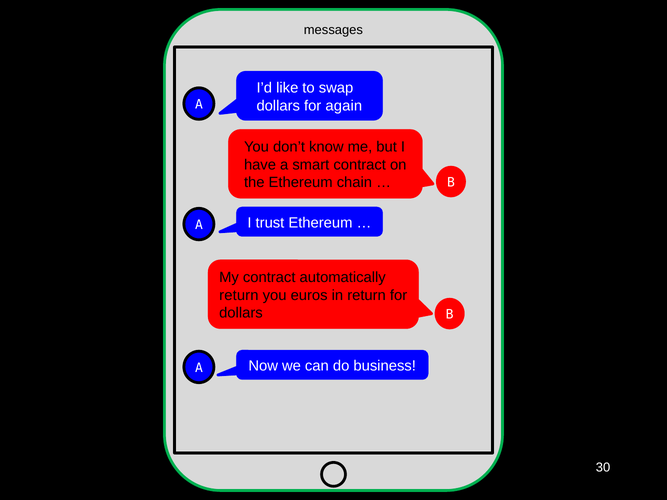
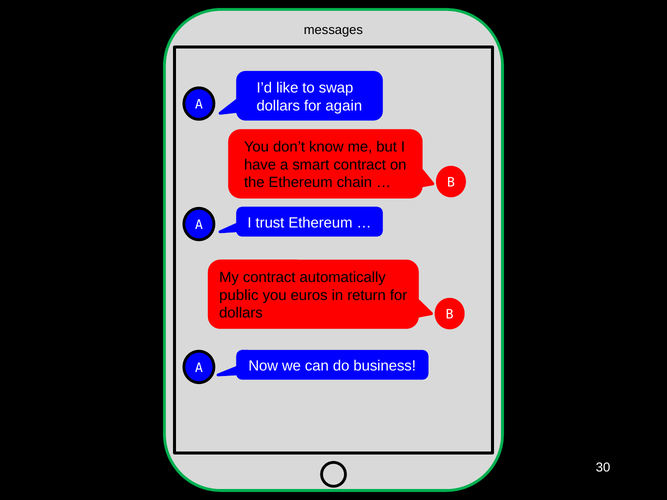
return: return -> public (239, 295)
